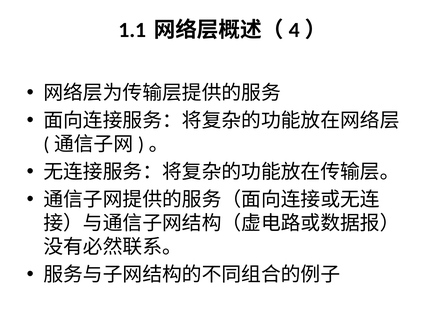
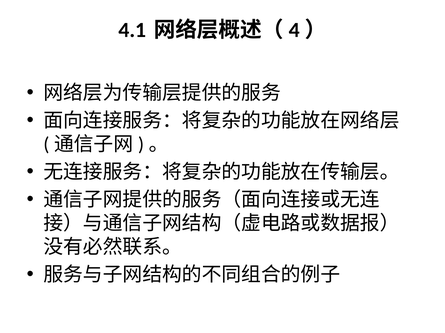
1.1: 1.1 -> 4.1 (132, 30)
